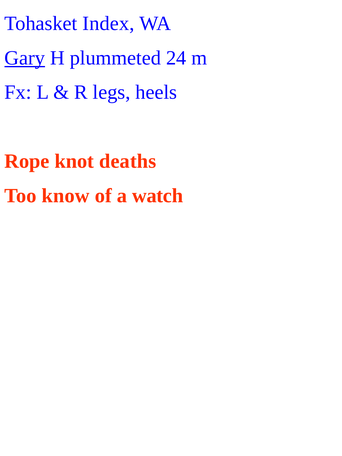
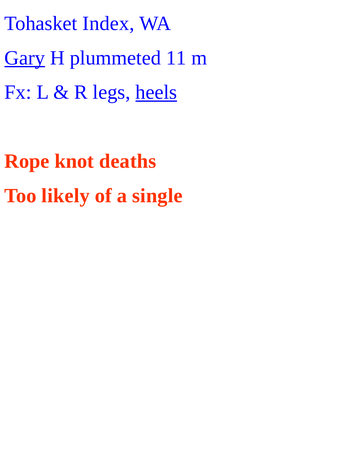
24: 24 -> 11 (176, 58)
heels underline: none -> present (156, 92)
know: know -> likely (66, 196)
watch: watch -> single (157, 196)
